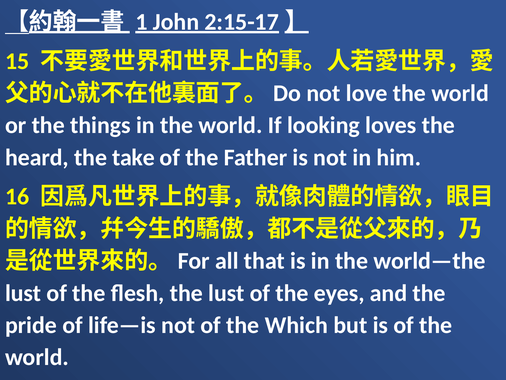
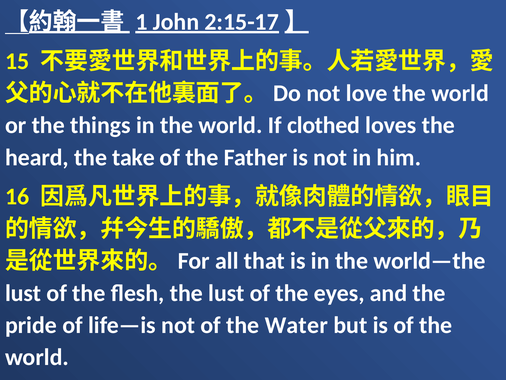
looking: looking -> clothed (324, 125)
Which: Which -> Water (296, 325)
